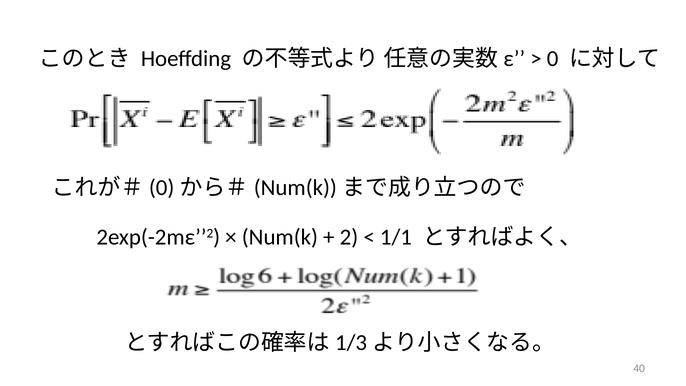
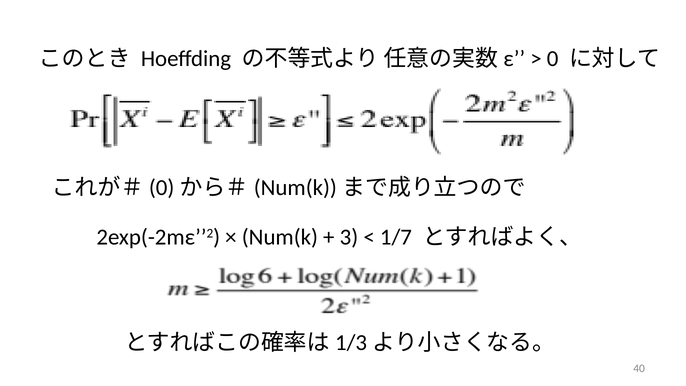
2: 2 -> 3 (349, 237)
1/1: 1/1 -> 1/7 (396, 237)
